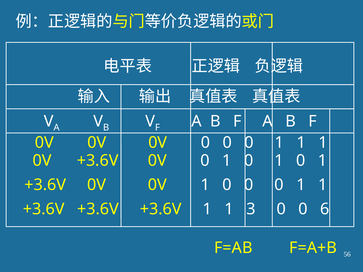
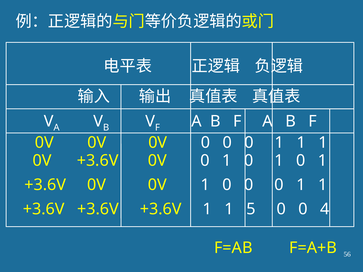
3: 3 -> 5 (251, 209)
6: 6 -> 4 (325, 209)
